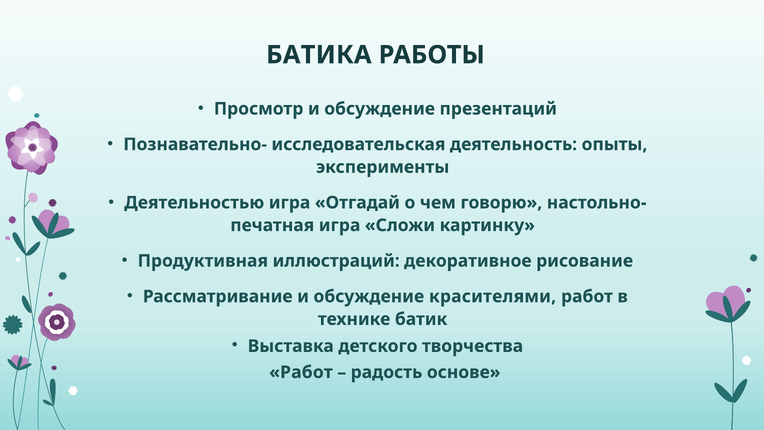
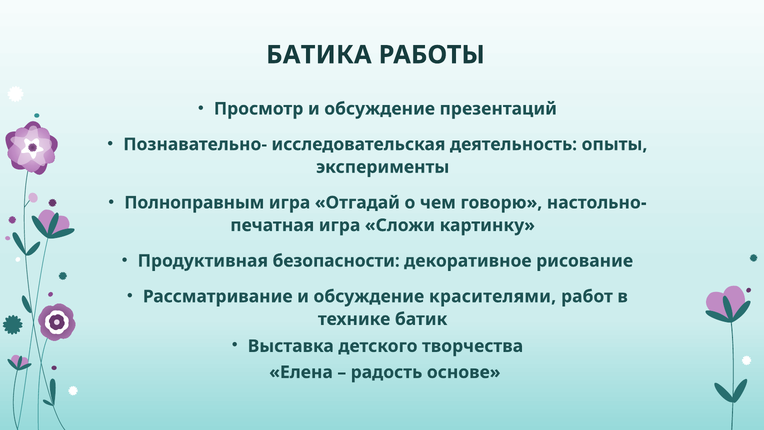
Деятельностью: Деятельностью -> Полноправным (194, 203)
иллюстраций: иллюстраций -> безопасности (336, 261)
Работ: Работ -> Елена (301, 372)
